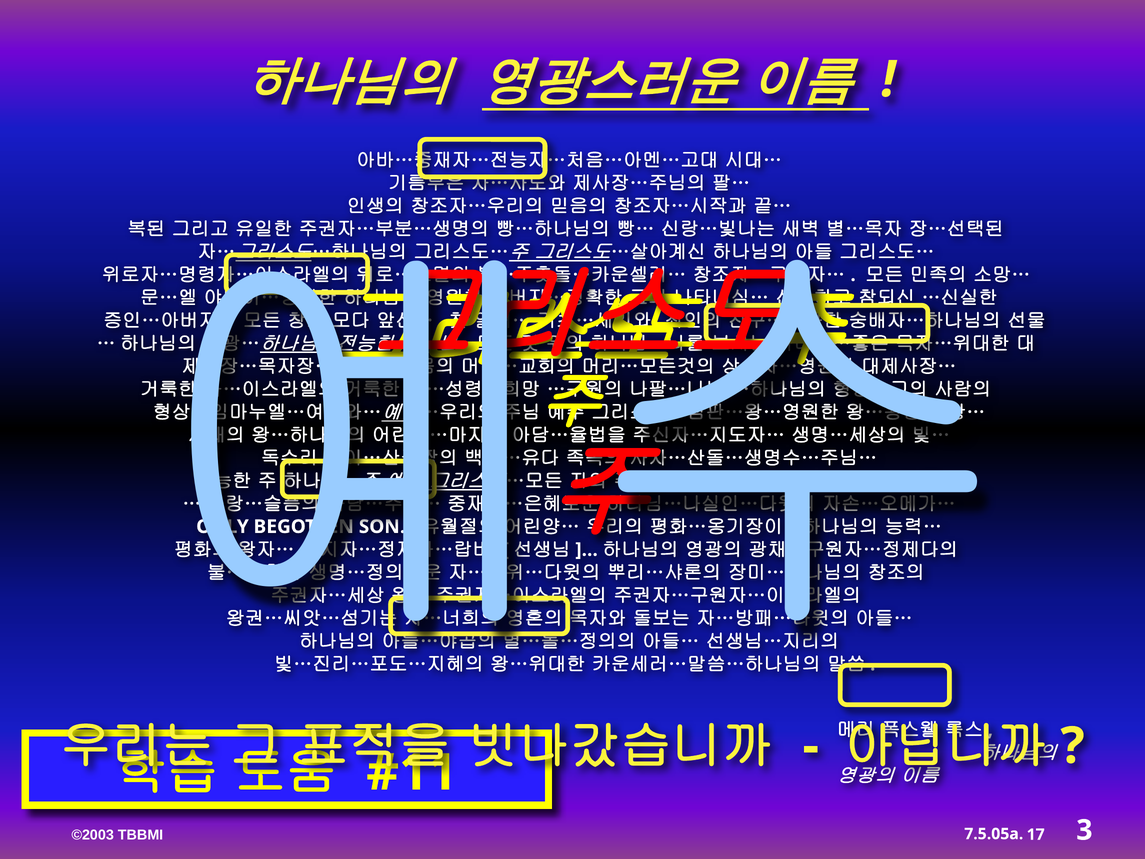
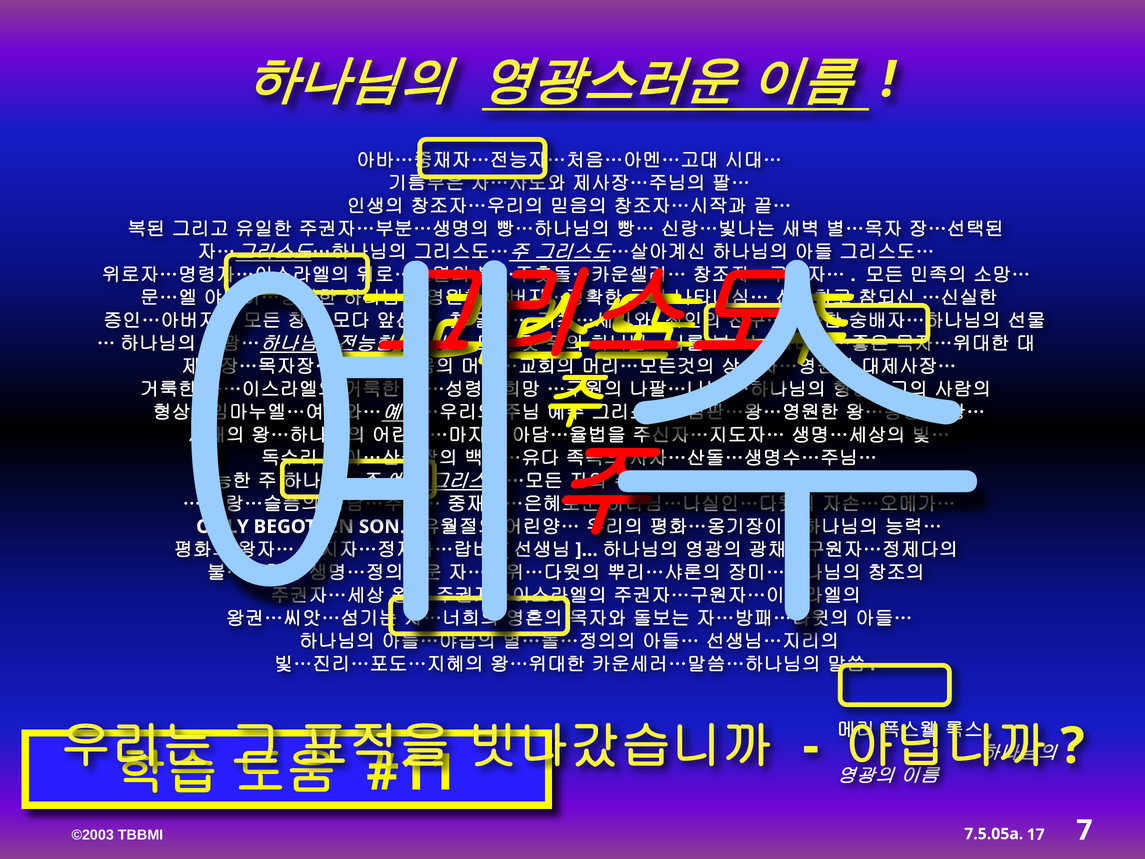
3: 3 -> 7 (1084, 830)
